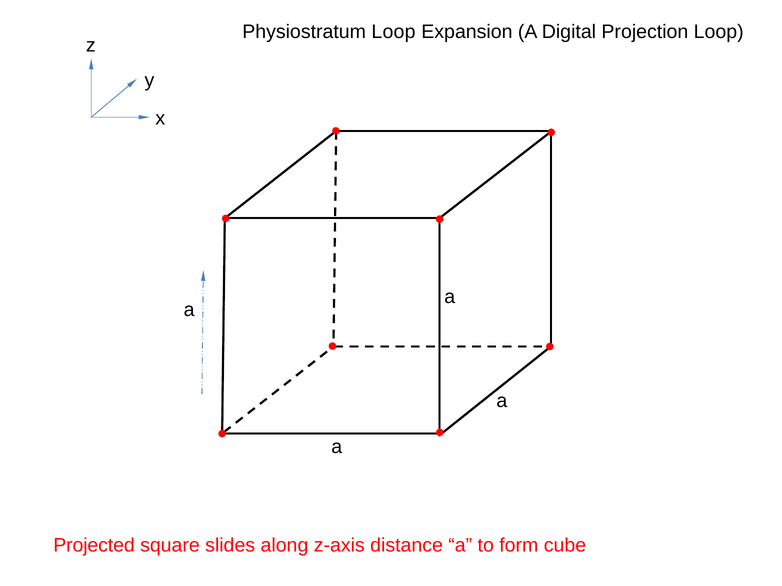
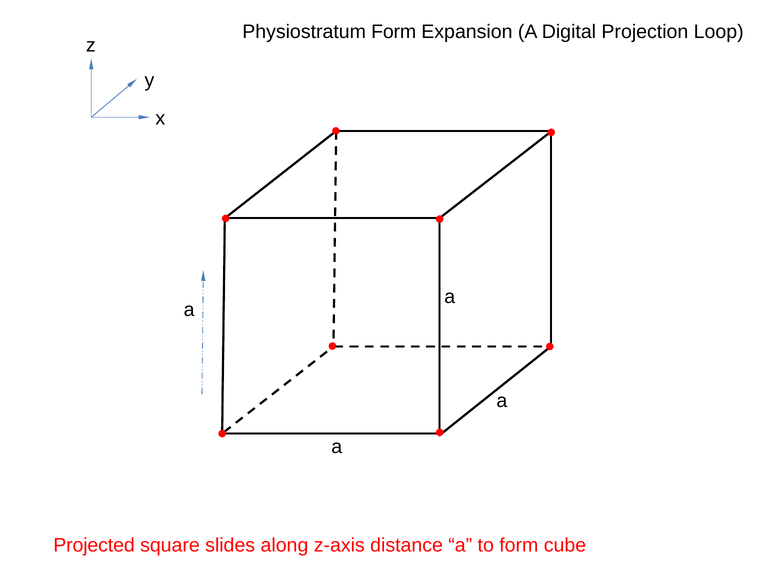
Physiostratum Loop: Loop -> Form (394, 32)
